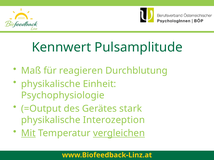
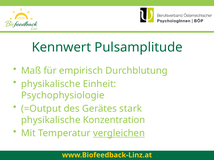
reagieren: reagieren -> empirisch (81, 71)
Interozeption: Interozeption -> Konzentration (114, 120)
Mit underline: present -> none (28, 134)
